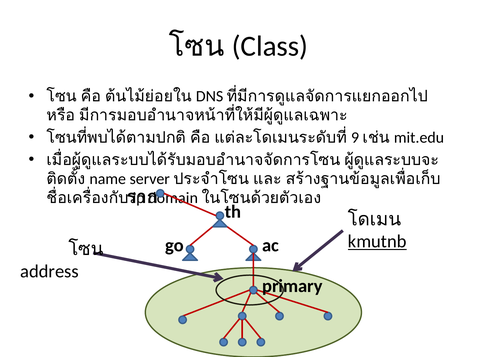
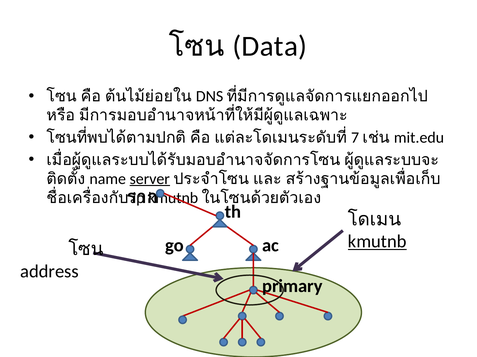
Class: Class -> Data (270, 46)
9: 9 -> 7 (355, 138)
server underline: none -> present (150, 179)
domain: domain -> kmutnb (173, 198)
